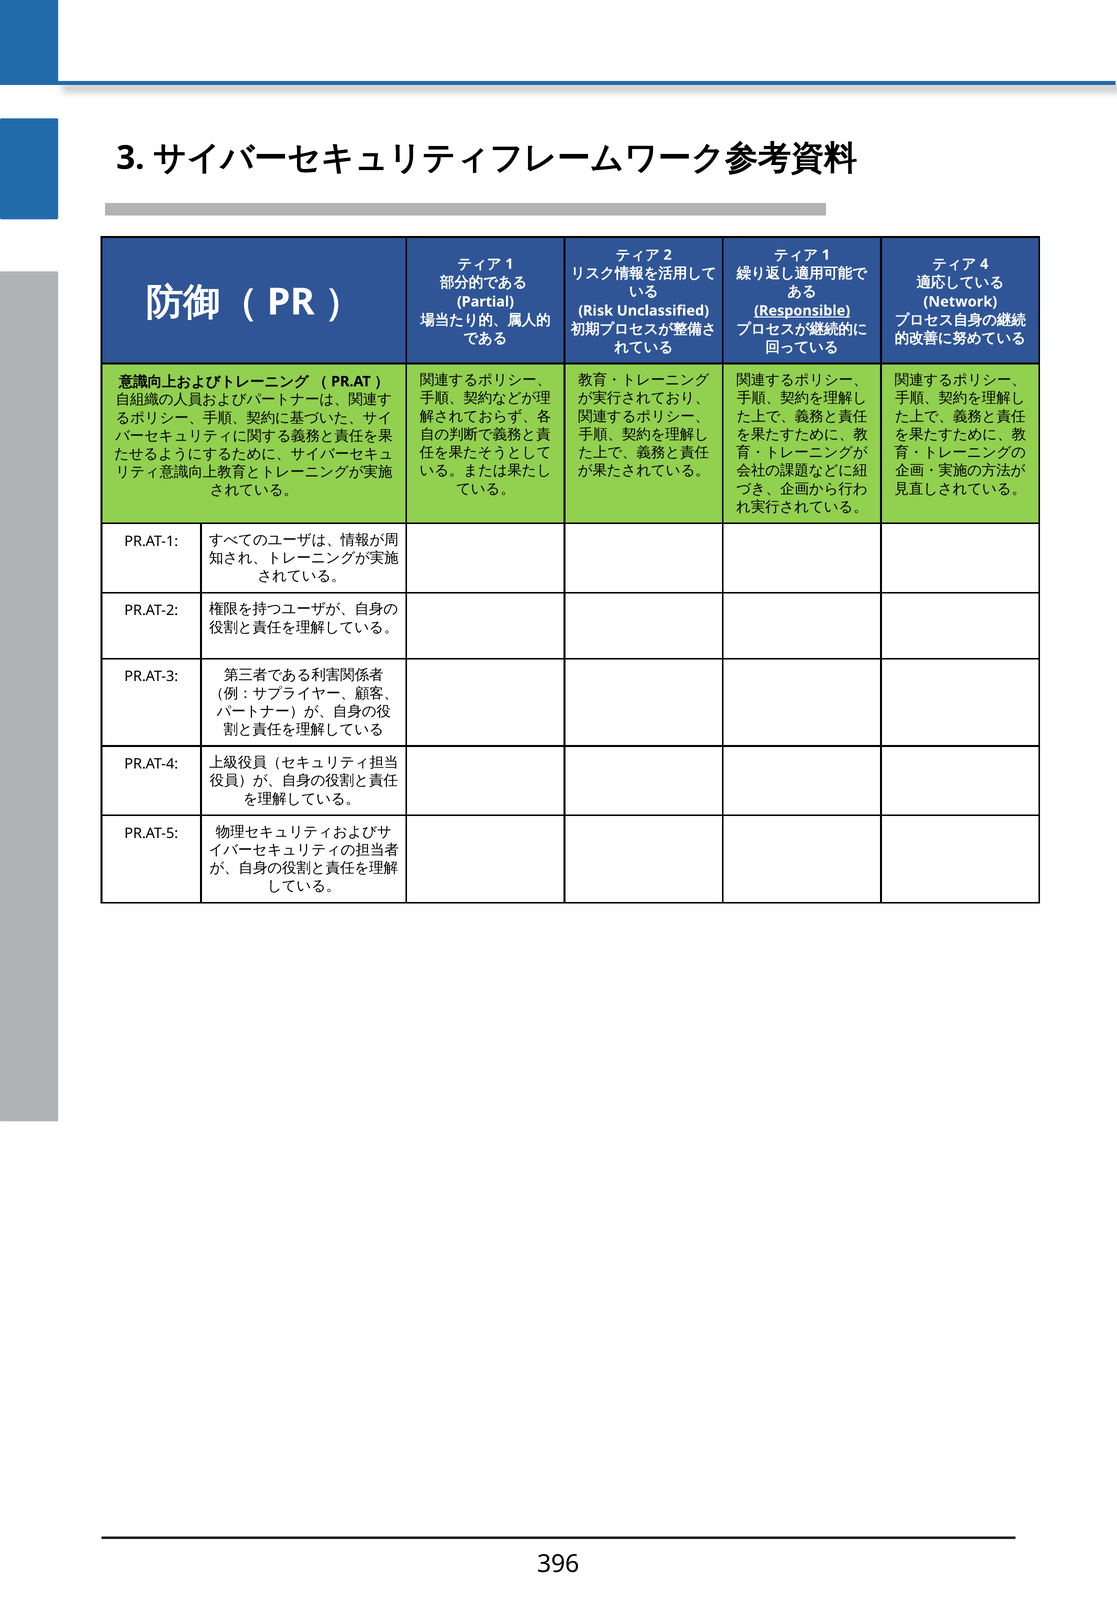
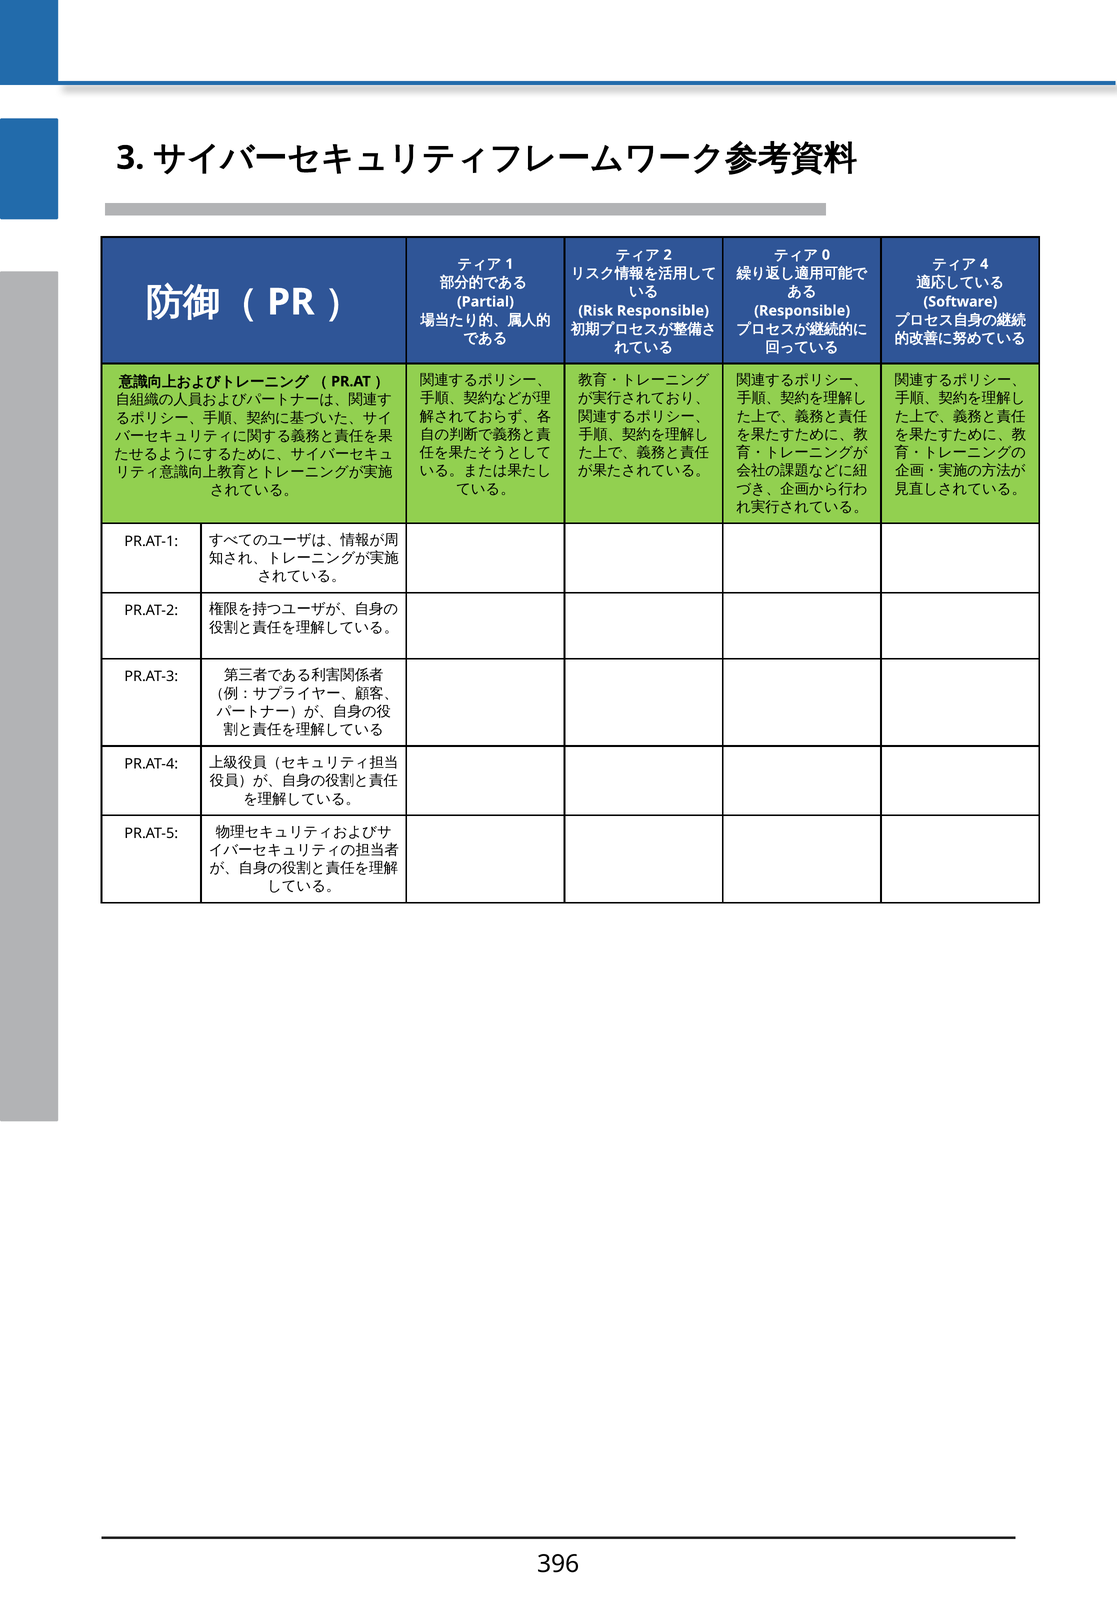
1: 1 -> 0 (826, 255)
Network: Network -> Software (960, 302)
Risk Unclassified: Unclassified -> Responsible (663, 311)
Responsible underline: present -> none (802, 311)
